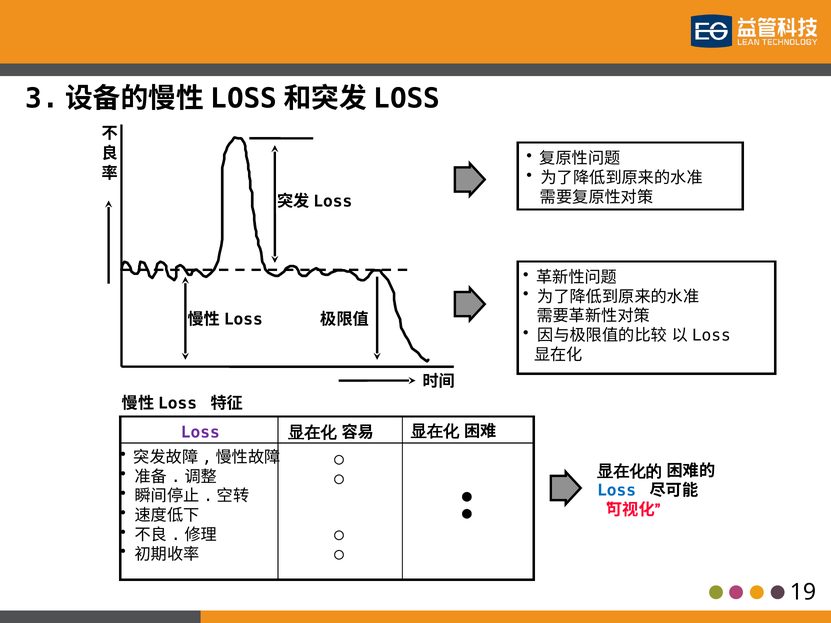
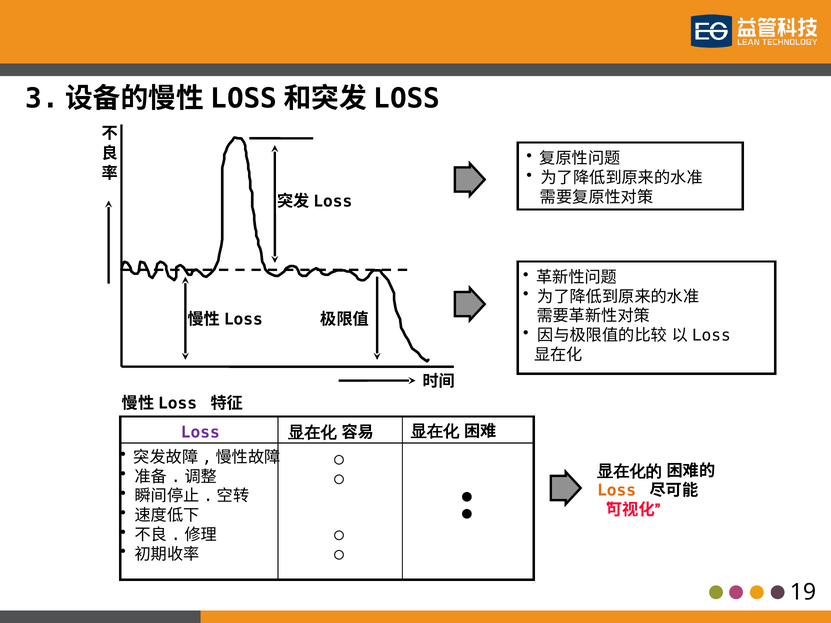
Loss colour: blue -> orange (617, 491)
